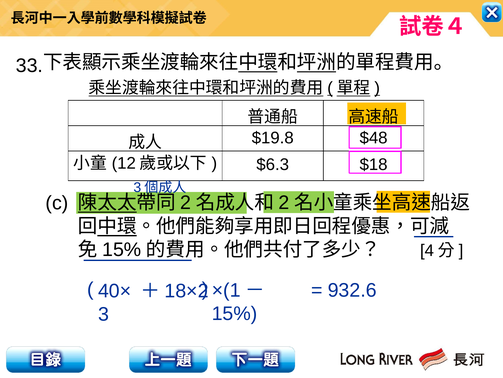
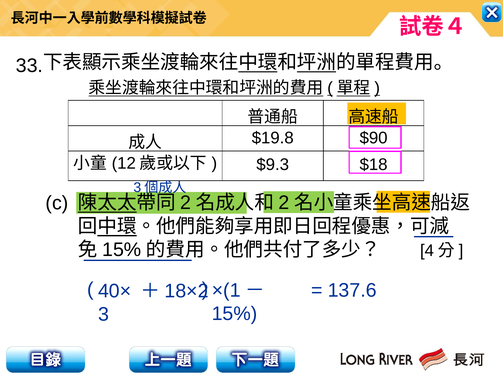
$48: $48 -> $90 (374, 138)
$6.3: $6.3 -> $9.3 (273, 164)
932.6: 932.6 -> 137.6 (352, 290)
